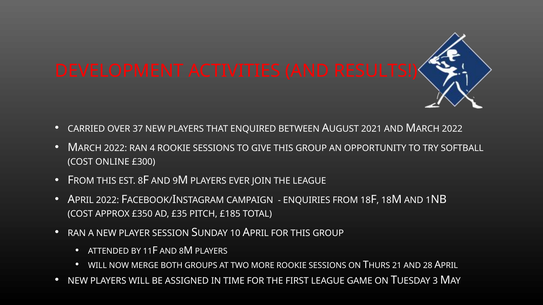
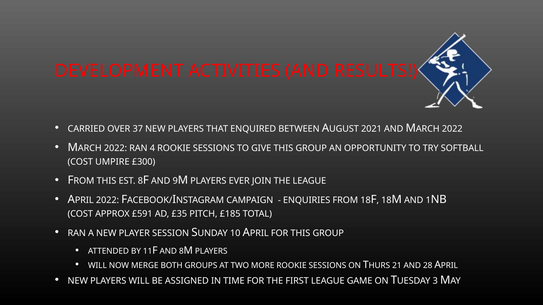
ONLINE: ONLINE -> UMPIRE (112, 162)
£350: £350 -> £591 (142, 214)
